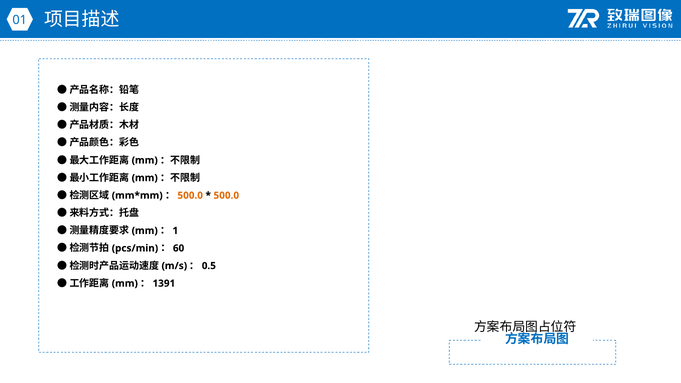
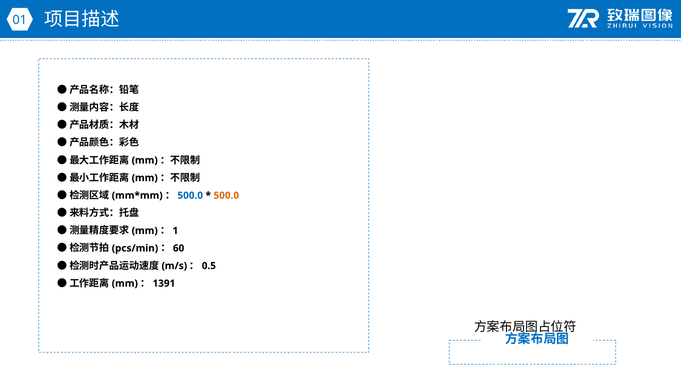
500.0 colour: orange -> blue (190, 195)
